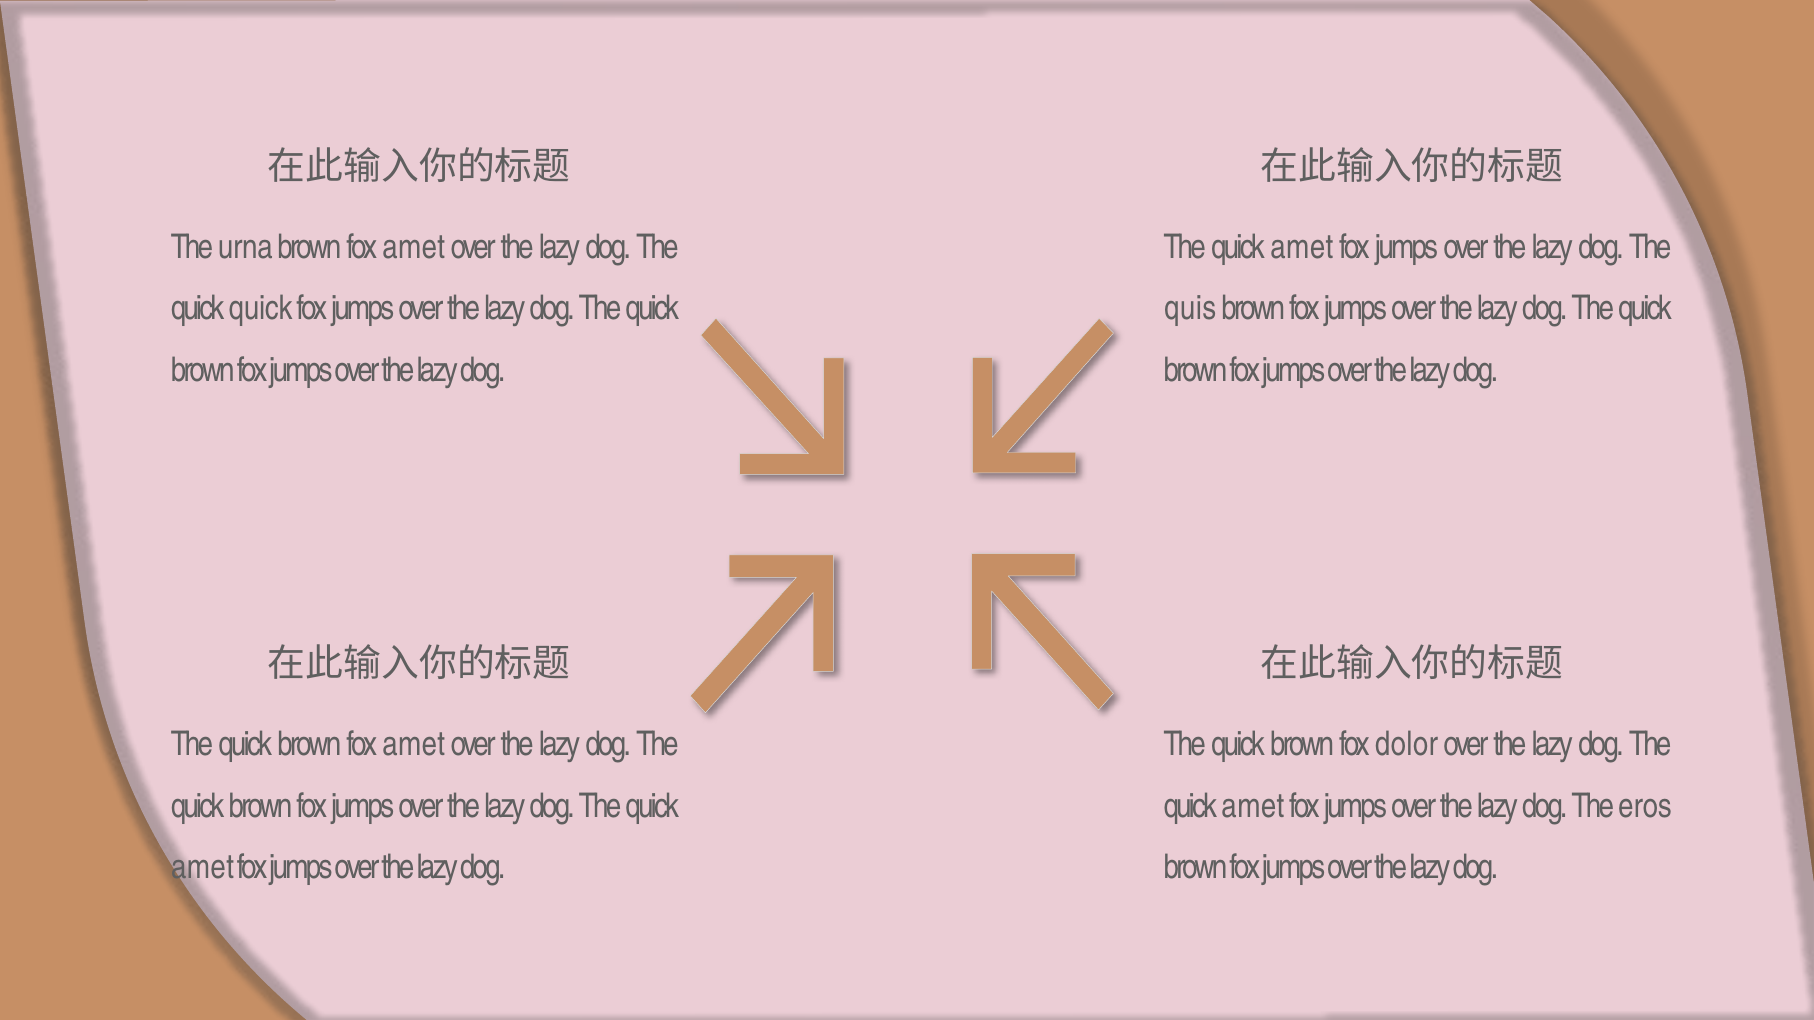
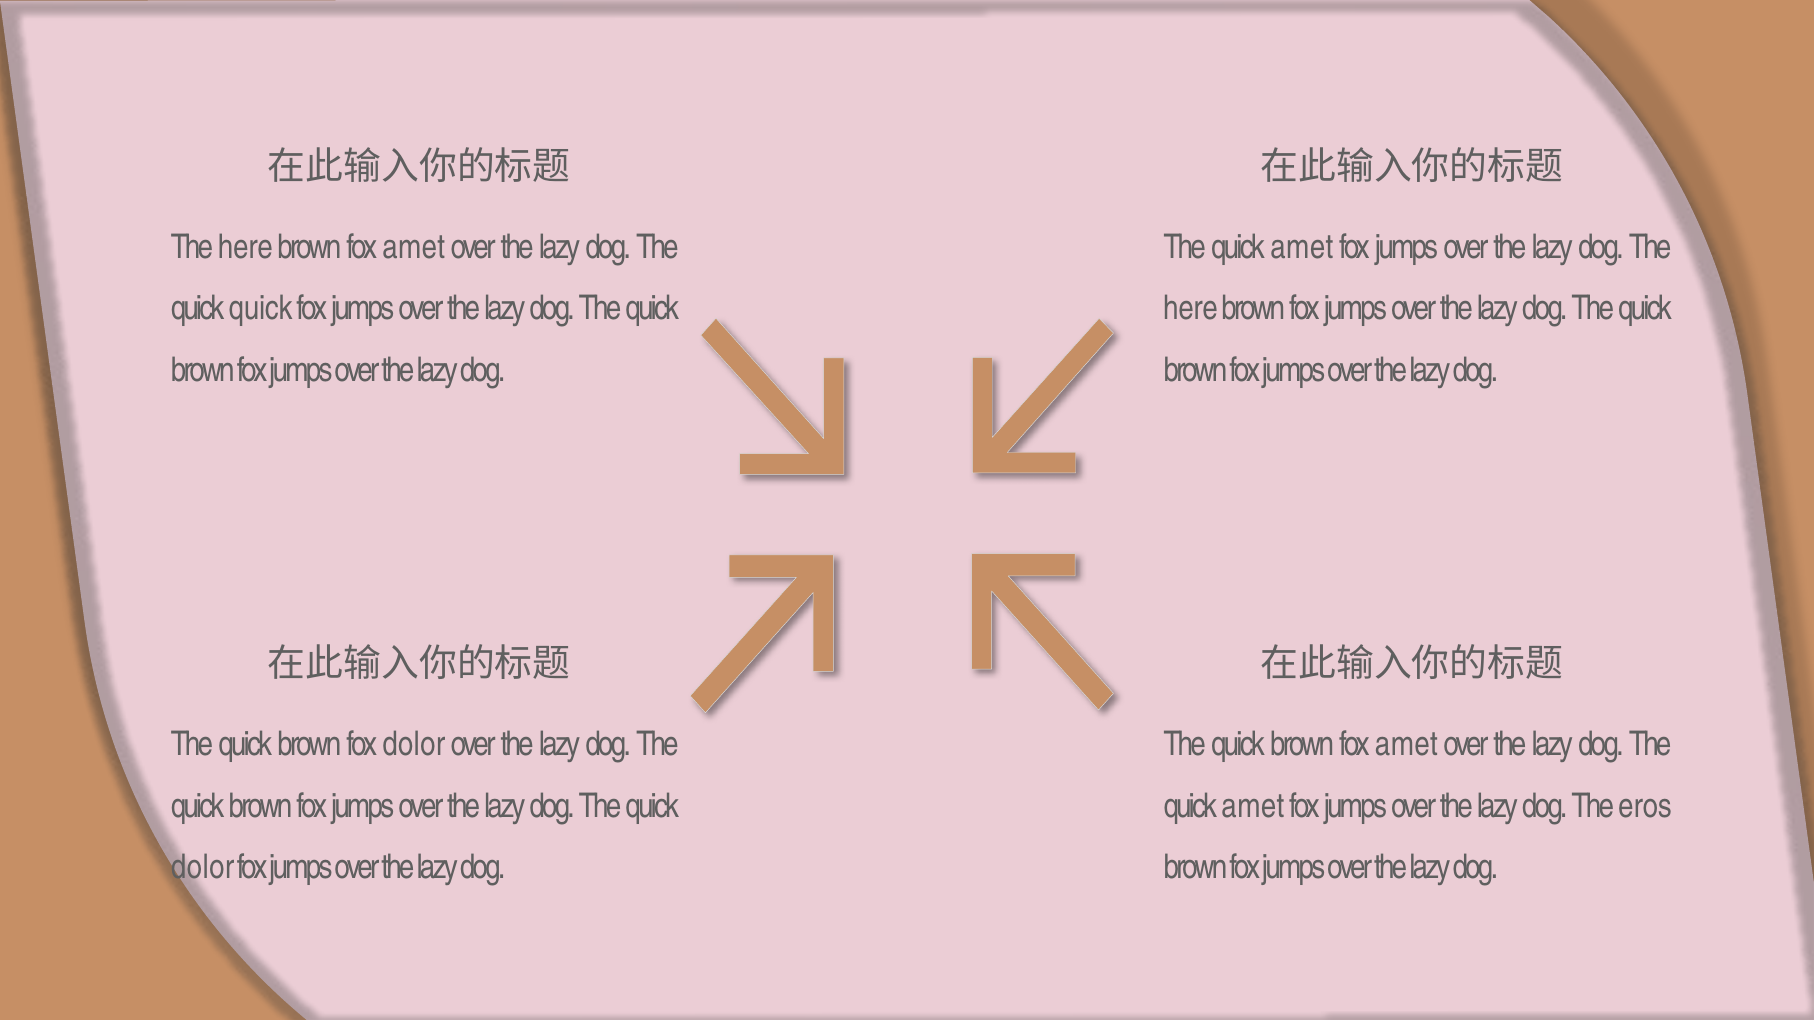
urna: urna -> here (245, 248)
quis: quis -> here (1191, 309)
quick brown fox amet: amet -> dolor (414, 745)
quick brown fox dolor: dolor -> amet (1406, 745)
amet: amet -> dolor (203, 867)
